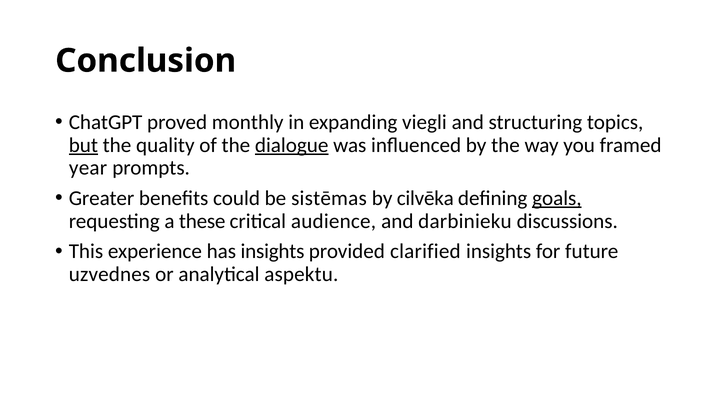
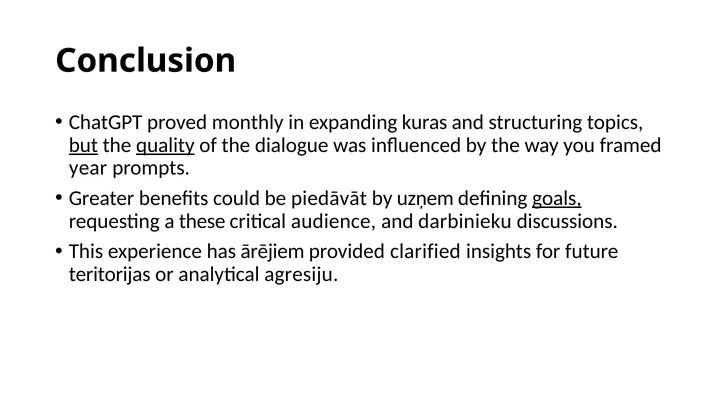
viegli: viegli -> kuras (425, 122)
quality underline: none -> present (165, 145)
dialogue underline: present -> none (292, 145)
sistēmas: sistēmas -> piedāvāt (329, 198)
cilvēka: cilvēka -> uzņem (425, 198)
has insights: insights -> ārējiem (273, 252)
uzvednes: uzvednes -> teritorijas (110, 274)
aspektu: aspektu -> agresiju (301, 274)
